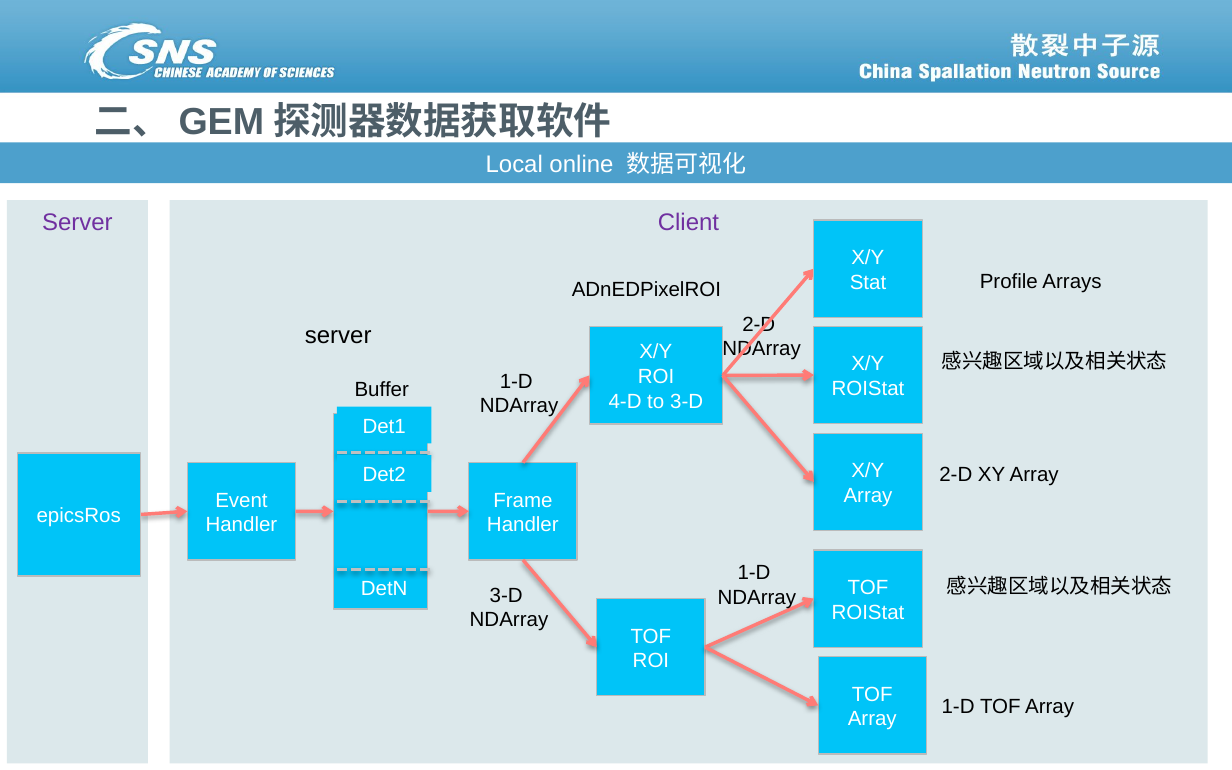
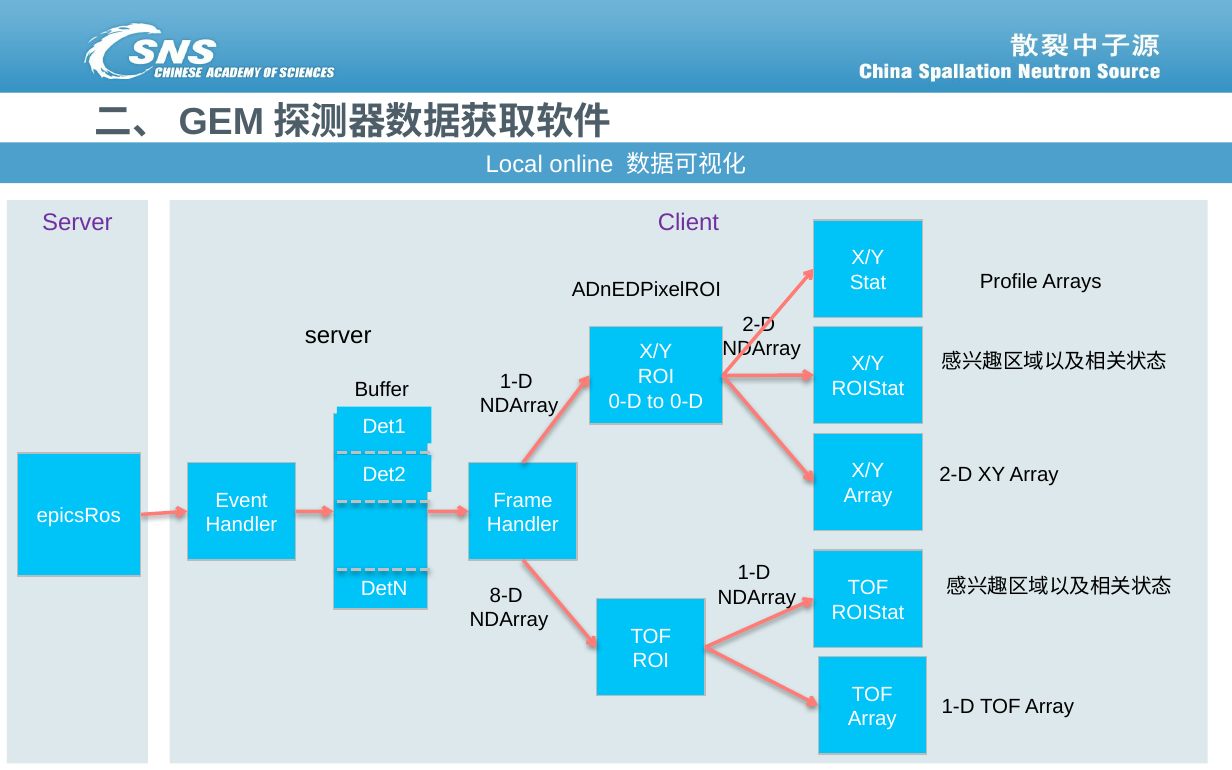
4-D: 4-D -> 0-D (625, 401)
to 3-D: 3-D -> 0-D (687, 401)
3-D: 3-D -> 8-D (506, 595)
